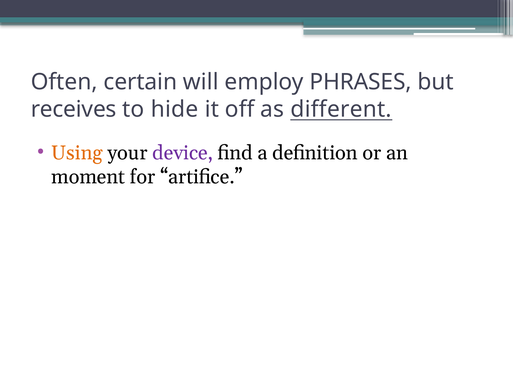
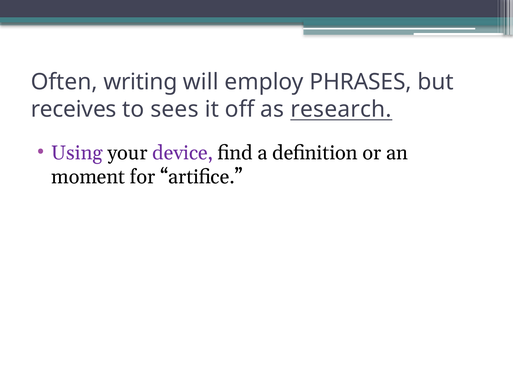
certain: certain -> writing (140, 82)
hide: hide -> sees (175, 109)
different: different -> research (341, 109)
Using colour: orange -> purple (77, 153)
